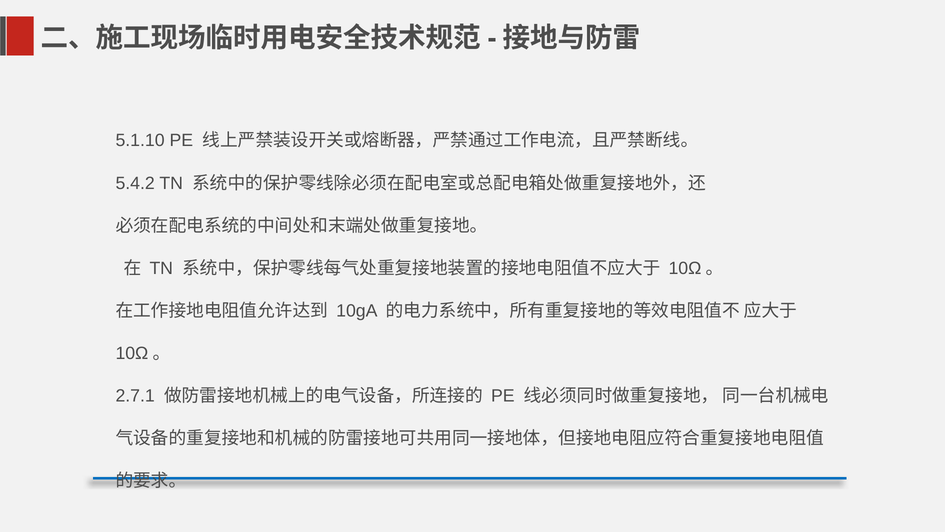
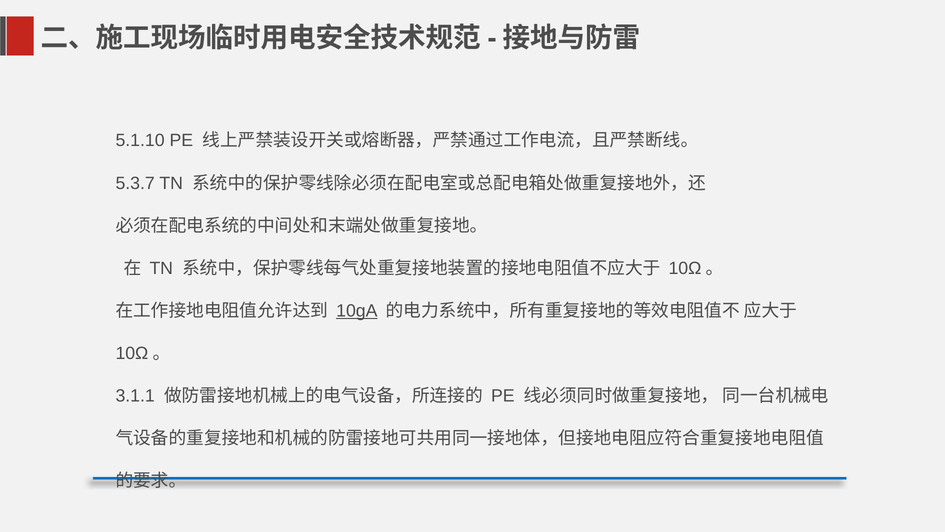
5.4.2: 5.4.2 -> 5.3.7 (135, 183)
10gA underline: none -> present (357, 310)
2.7.1: 2.7.1 -> 3.1.1 (135, 396)
